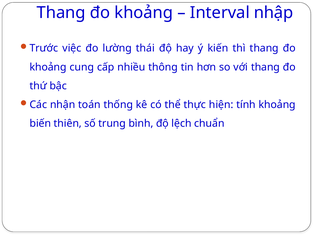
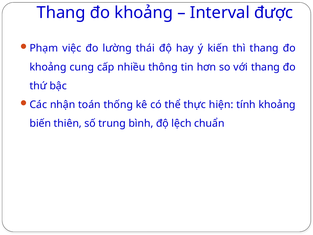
nhập: nhập -> được (273, 13)
Trước: Trước -> Phạm (44, 48)
